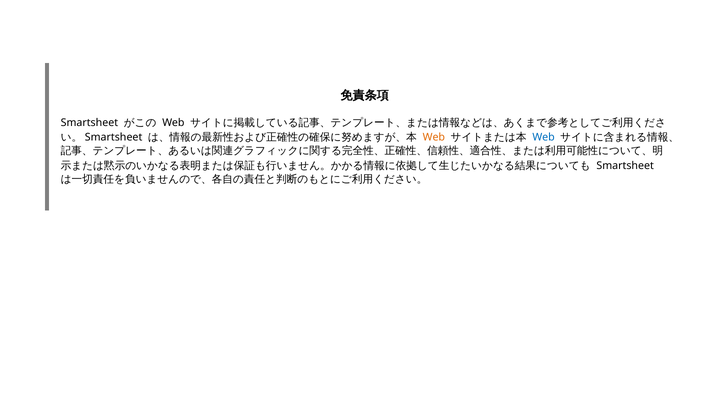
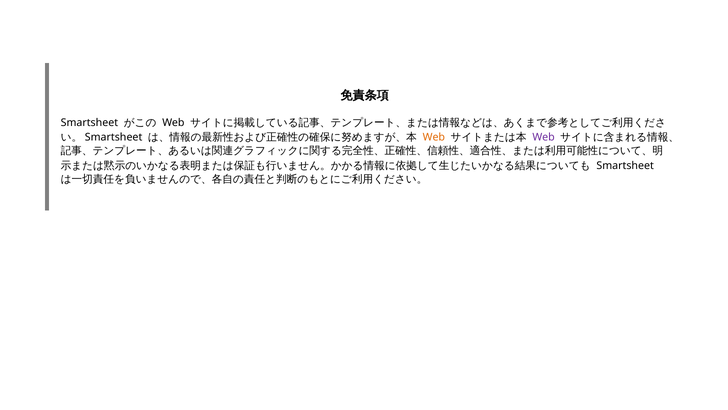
Web colour: blue -> purple (544, 137)
